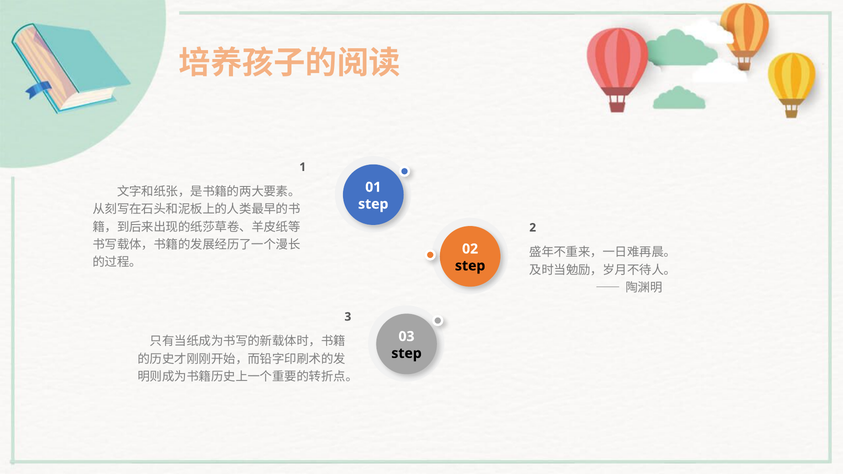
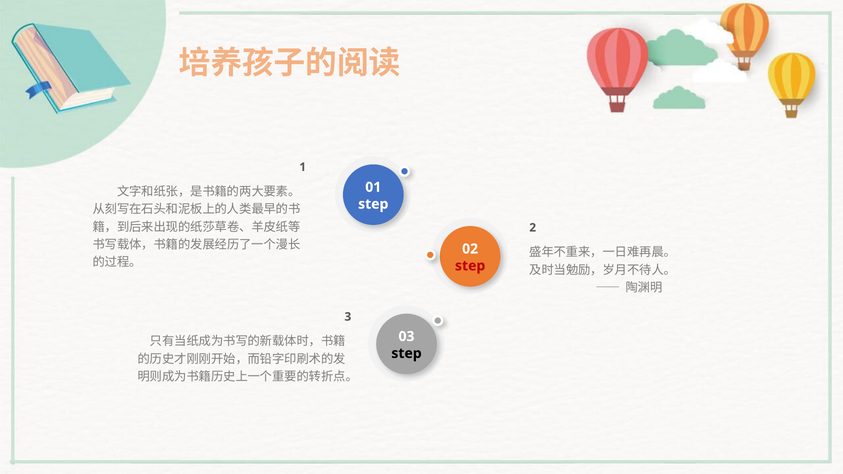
step colour: black -> red (470, 266)
